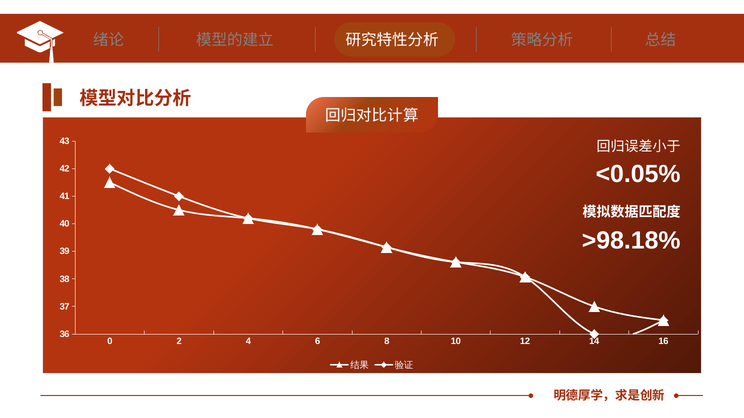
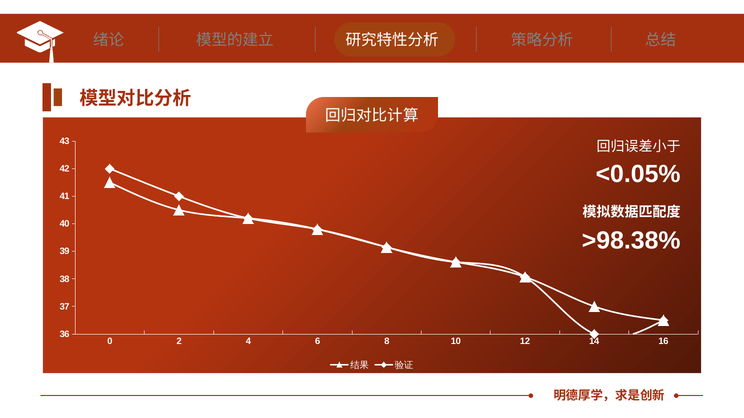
>98.18%: >98.18% -> >98.38% (631, 241)
